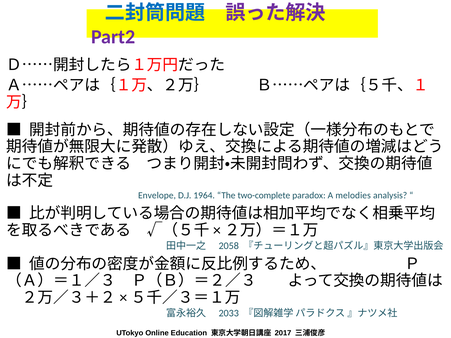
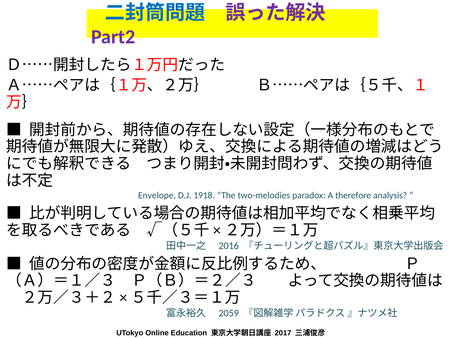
1964: 1964 -> 1918 (204, 196)
two-complete: two-complete -> two-melodies (264, 196)
melodies: melodies -> therefore (353, 196)
2058: 2058 -> 2016 (229, 246)
2033: 2033 -> 2059 (229, 313)
